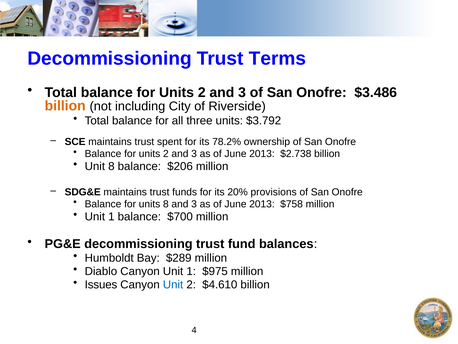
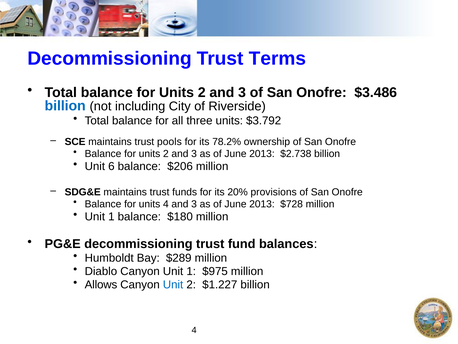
billion colour: orange -> blue (65, 106)
spent: spent -> pools (169, 142)
Unit 8: 8 -> 6 (111, 166)
units 8: 8 -> 4 (166, 204)
$758: $758 -> $728 (292, 204)
$700: $700 -> $180 (180, 216)
Issues: Issues -> Allows (101, 284)
$4.610: $4.610 -> $1.227 (220, 284)
